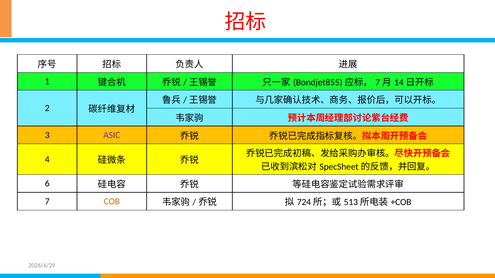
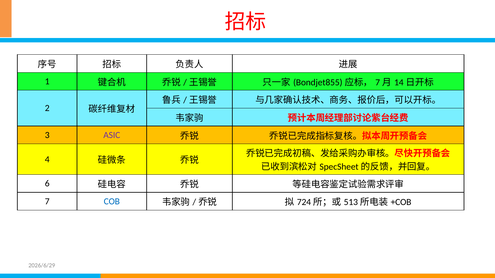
COB colour: orange -> blue (112, 202)
